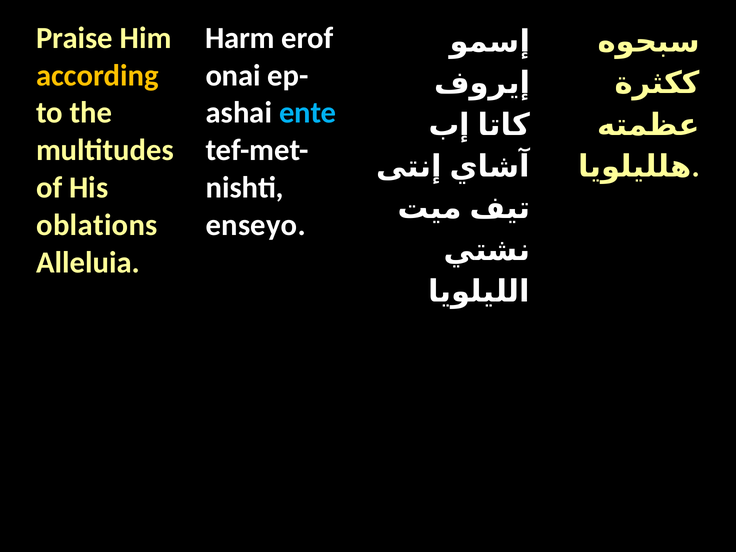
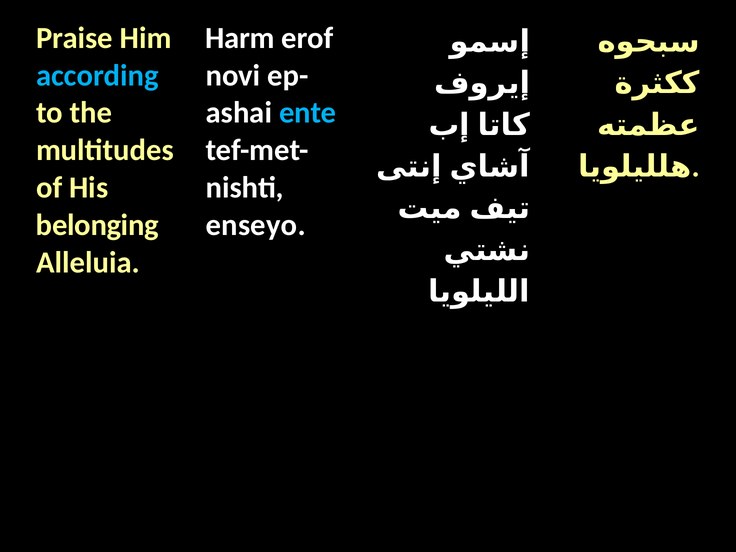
according colour: yellow -> light blue (97, 75)
onai: onai -> novi (233, 75)
oblations: oblations -> belonging (97, 225)
